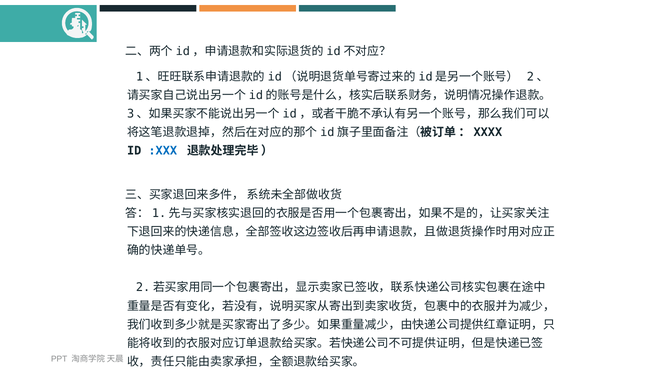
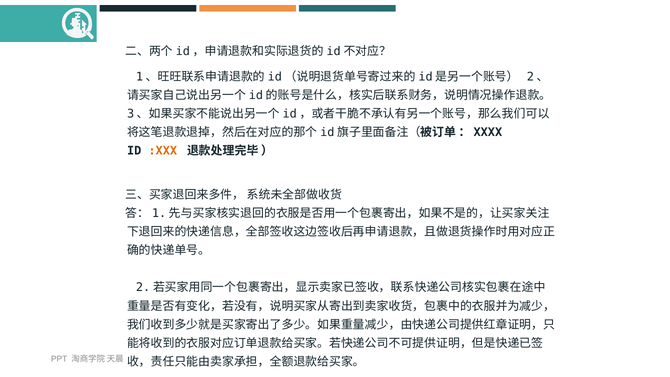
:XXX colour: blue -> orange (163, 151)
